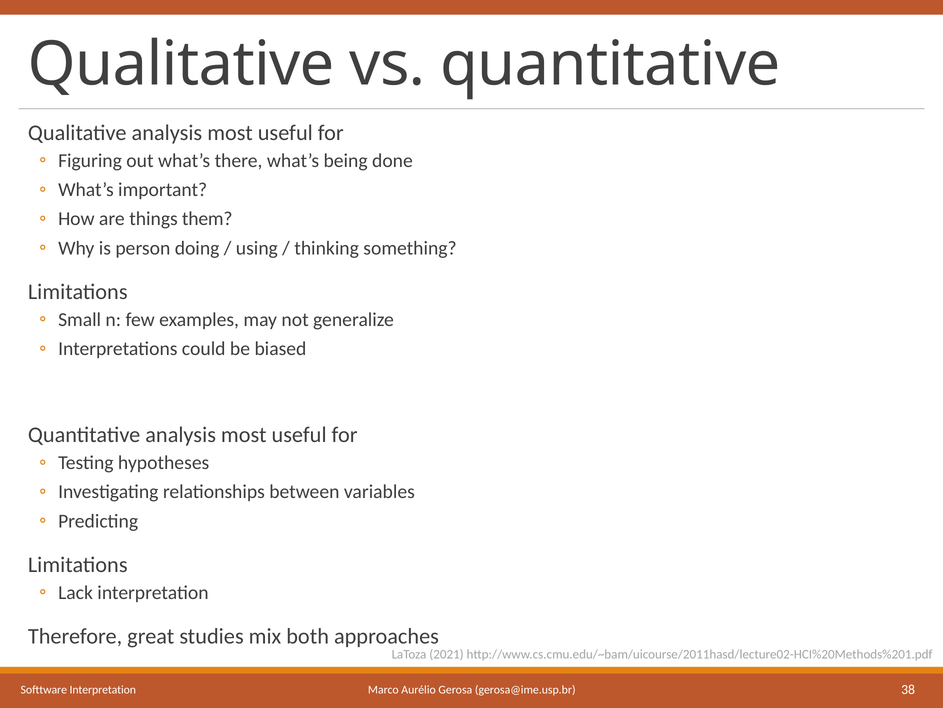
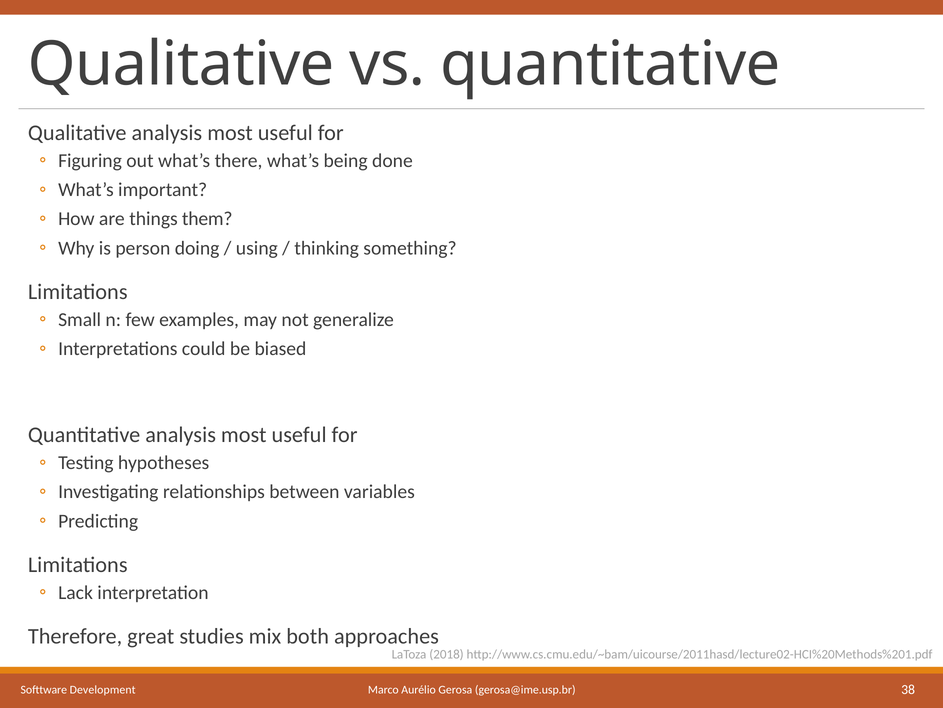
2021: 2021 -> 2018 (447, 654)
Softtware Interpretation: Interpretation -> Development (103, 689)
